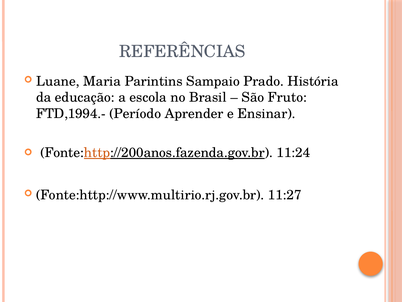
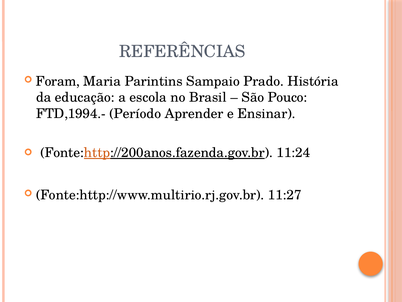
Luane: Luane -> Foram (58, 81)
Fruto: Fruto -> Pouco (287, 97)
